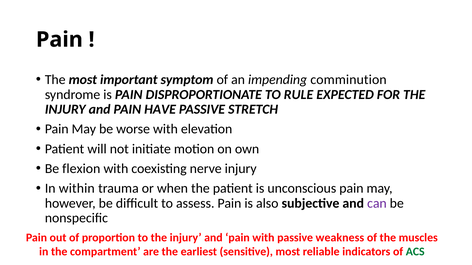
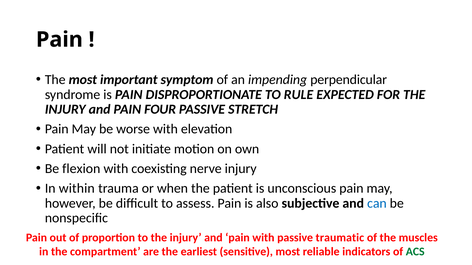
comminution: comminution -> perpendicular (349, 80)
HAVE: HAVE -> FOUR (160, 110)
can colour: purple -> blue (377, 204)
weakness: weakness -> traumatic (340, 238)
